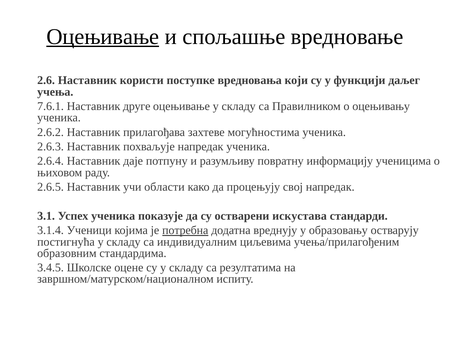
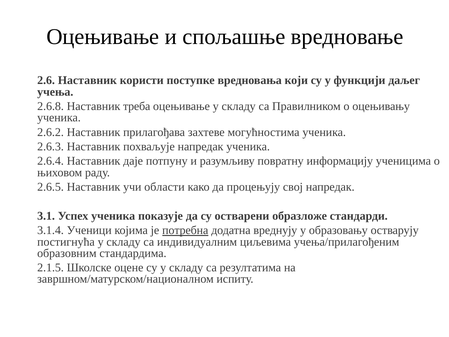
Оцењивање underline: present -> none (103, 37)
7.6.1: 7.6.1 -> 2.6.8 (51, 106)
друге: друге -> треба (137, 106)
искустaвa: искустaвa -> образложе (300, 216)
3.4.5: 3.4.5 -> 2.1.5 (51, 267)
